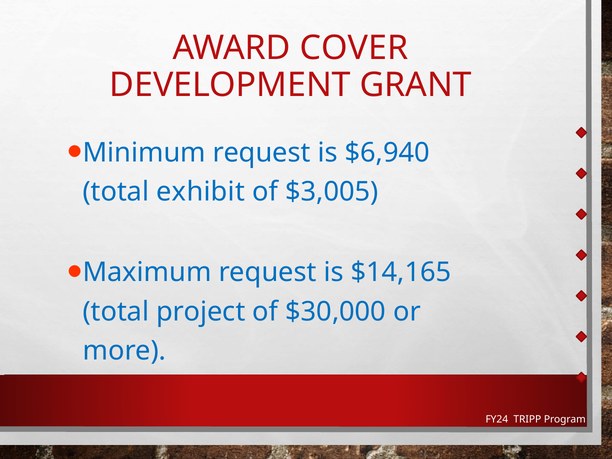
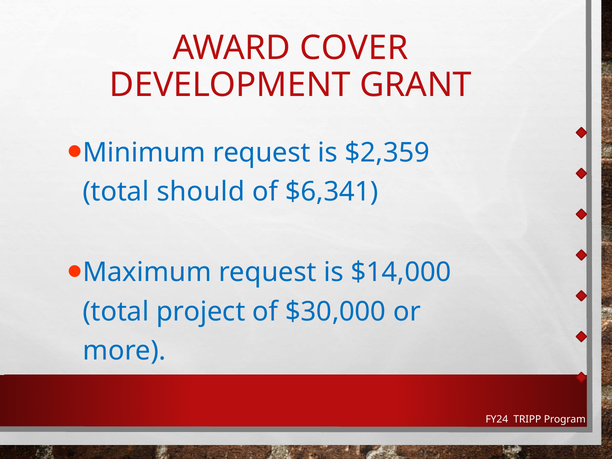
$6,940: $6,940 -> $2,359 (387, 153)
exhibit: exhibit -> should (201, 192)
$3,005: $3,005 -> $6,341 (332, 192)
$14,165: $14,165 -> $14,000 (401, 272)
